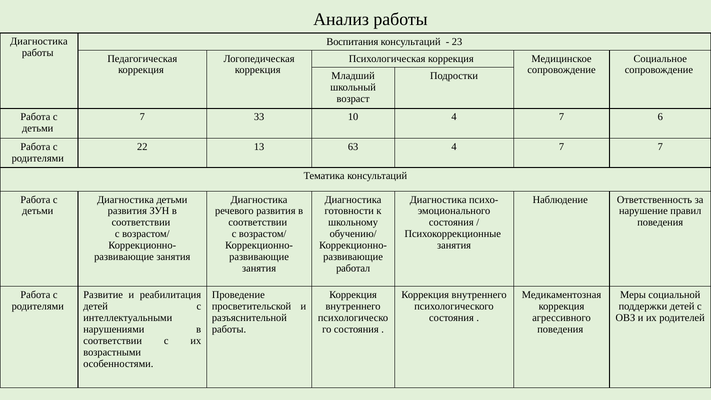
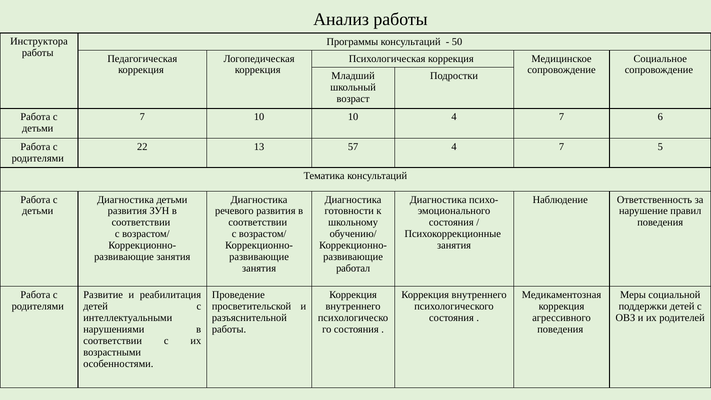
Диагностика: Диагностика -> Инструктора (39, 41)
Воспитания: Воспитания -> Программы (352, 42)
23: 23 -> 50 (457, 42)
7 33: 33 -> 10 (259, 117)
63: 63 -> 57 (353, 147)
7 7: 7 -> 5 (660, 147)
